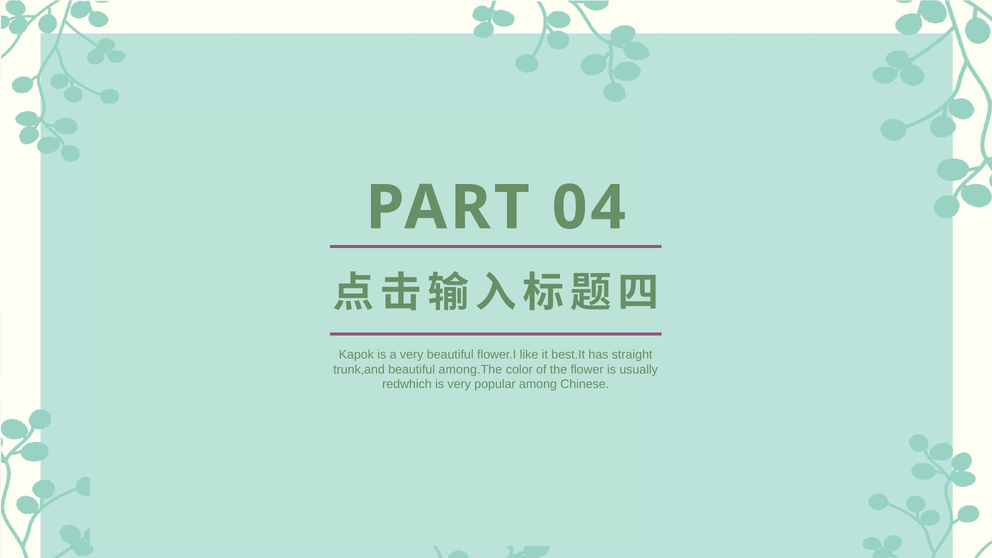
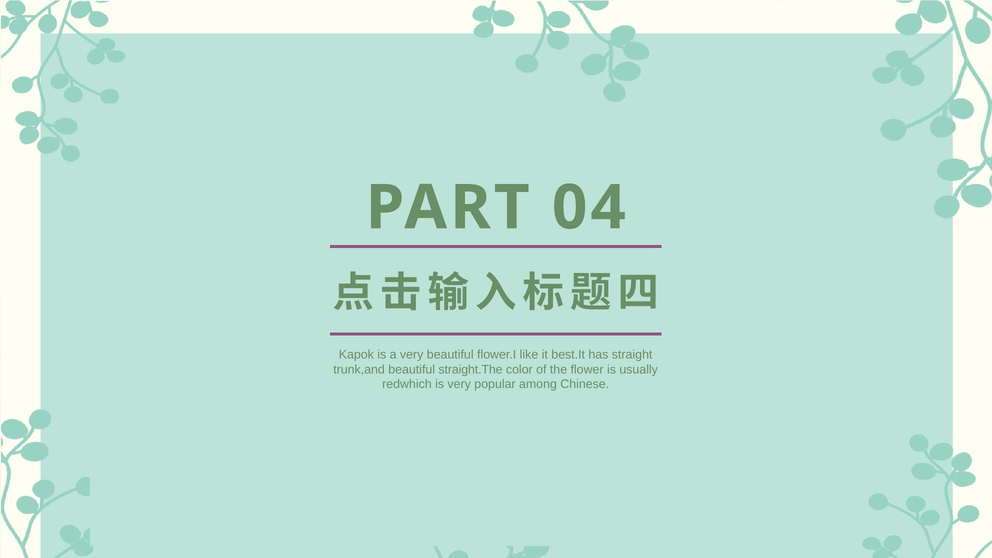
among.The: among.The -> straight.The (471, 370)
